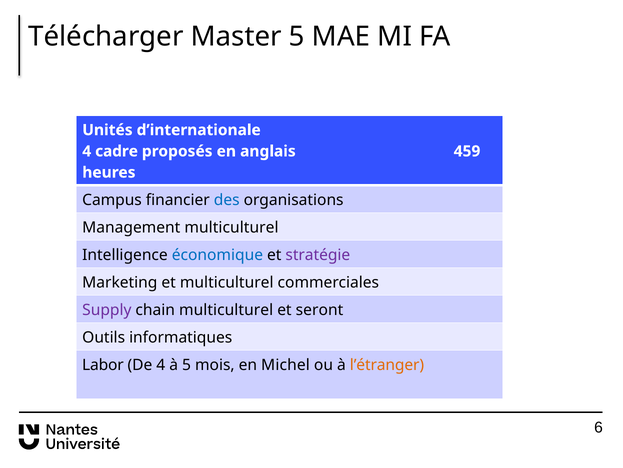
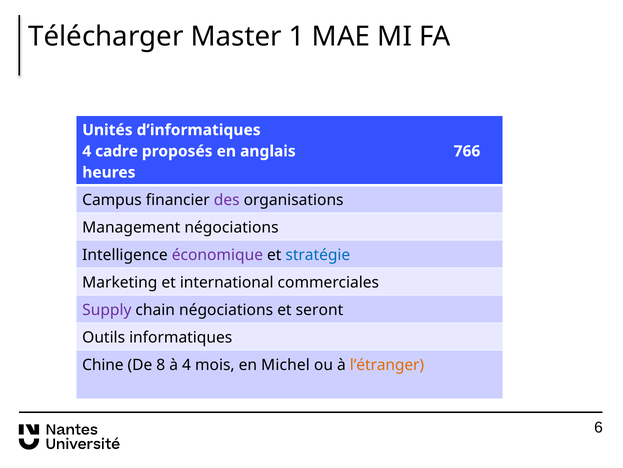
Master 5: 5 -> 1 (297, 37)
d’internationale: d’internationale -> d’informatiques (199, 130)
459: 459 -> 766 (467, 151)
des colour: blue -> purple (227, 200)
Management multiculturel: multiculturel -> négociations (231, 227)
économique colour: blue -> purple (217, 255)
stratégie colour: purple -> blue (318, 255)
et multiculturel: multiculturel -> international (227, 282)
chain multiculturel: multiculturel -> négociations (226, 309)
Labor: Labor -> Chine (103, 364)
De 4: 4 -> 8 (161, 364)
à 5: 5 -> 4 (187, 364)
